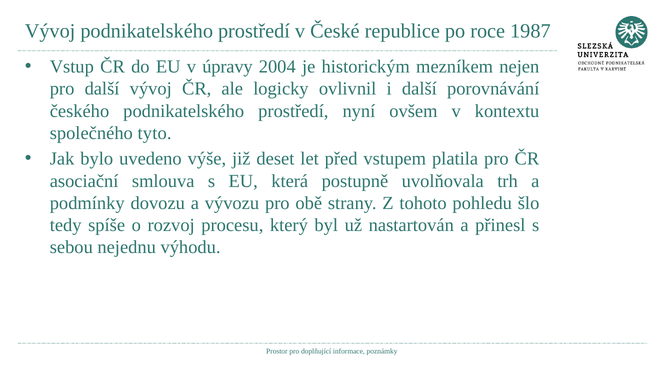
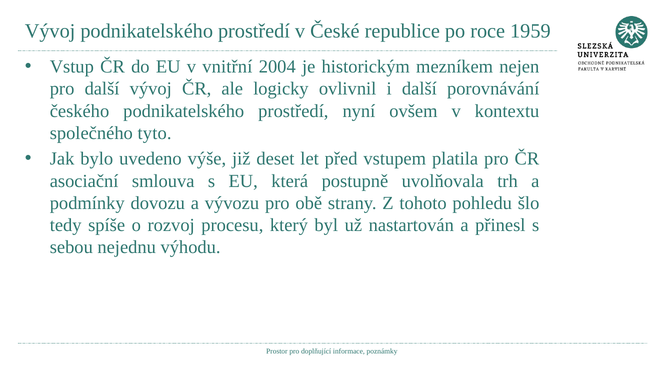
1987: 1987 -> 1959 (530, 31)
úpravy: úpravy -> vnitřní (227, 67)
